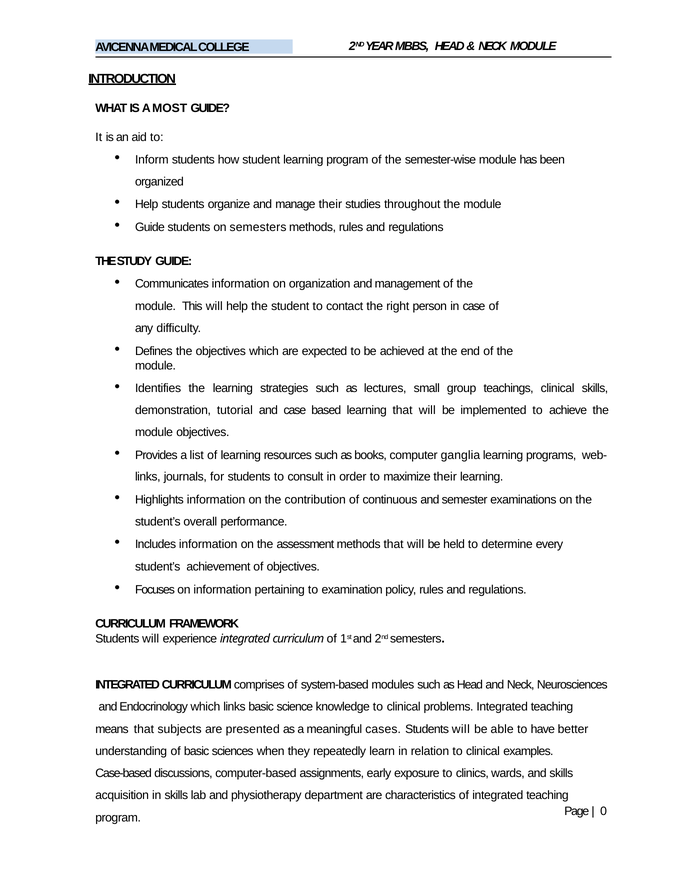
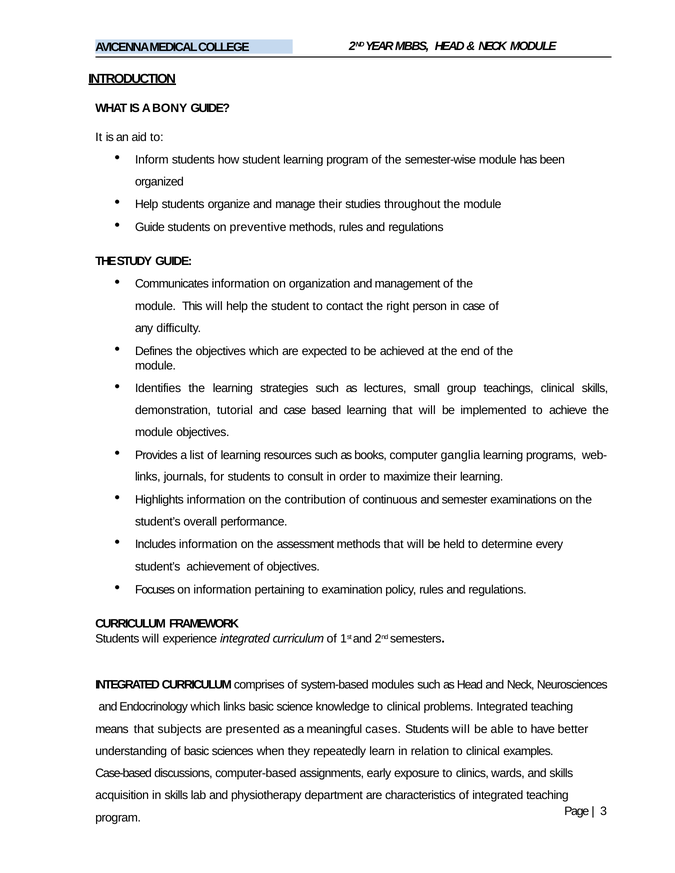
MOST: MOST -> BONY (170, 109)
on semesters: semesters -> preventive (258, 227)
0: 0 -> 3 (604, 812)
